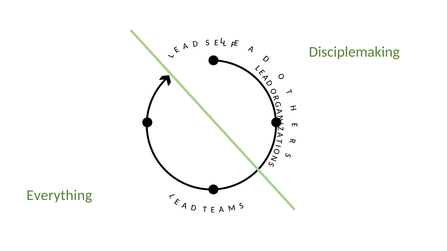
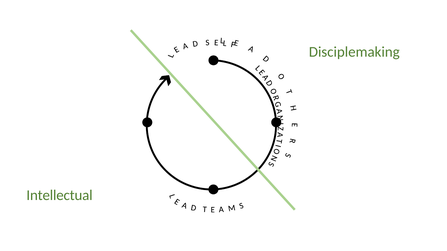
Everything: Everything -> Intellectual (59, 196)
